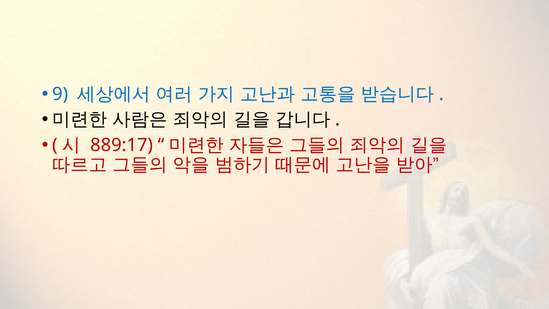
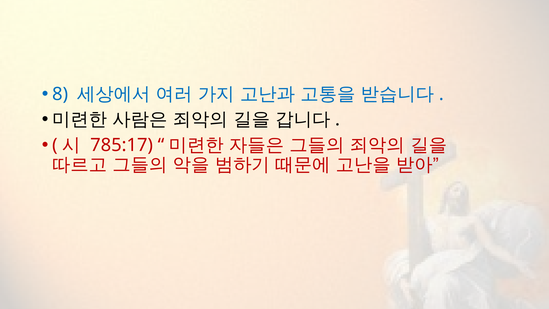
9: 9 -> 8 (60, 94)
889:17: 889:17 -> 785:17 (122, 145)
